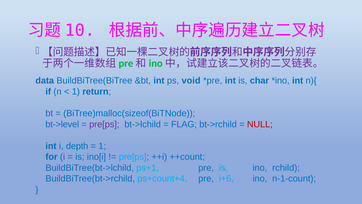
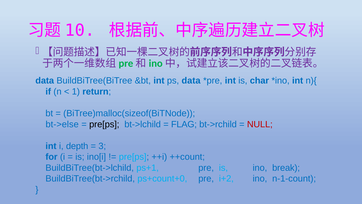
ps void: void -> data (191, 81)
bt->level: bt->level -> bt->else (62, 124)
pre[ps colour: purple -> black (104, 124)
1: 1 -> 3 (102, 146)
rchild: rchild -> break (286, 167)
ps+count+4: ps+count+4 -> ps+count+0 (162, 178)
i+6: i+6 -> i+2 (226, 178)
